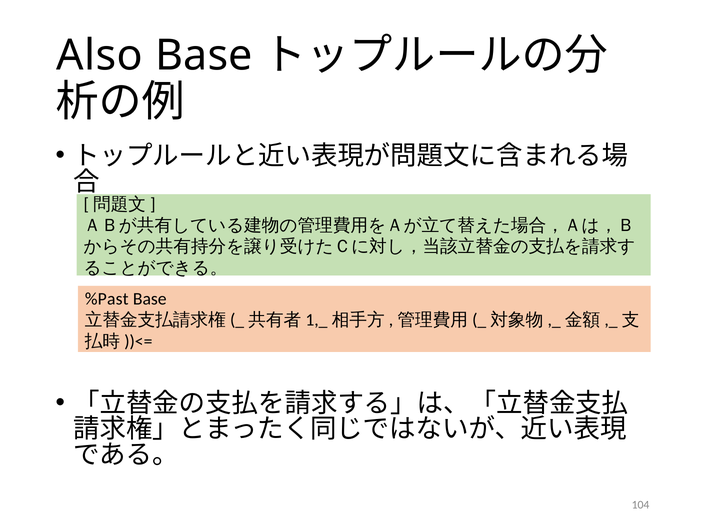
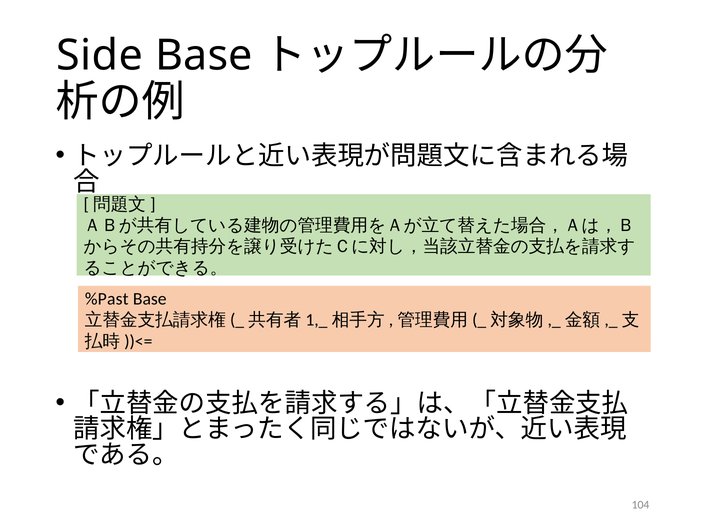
Also: Also -> Side (100, 56)
